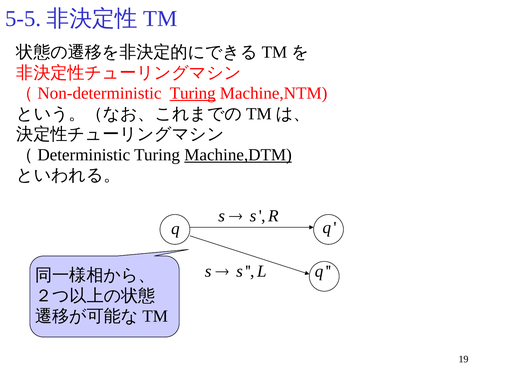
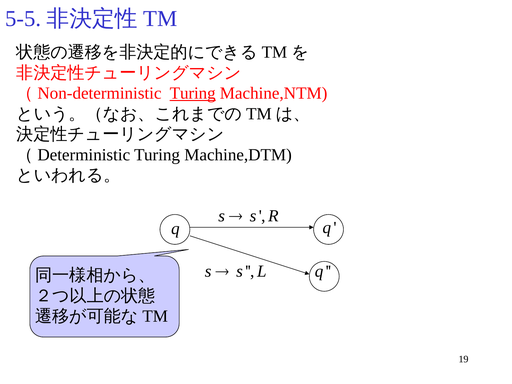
Machine,DTM underline: present -> none (238, 155)
